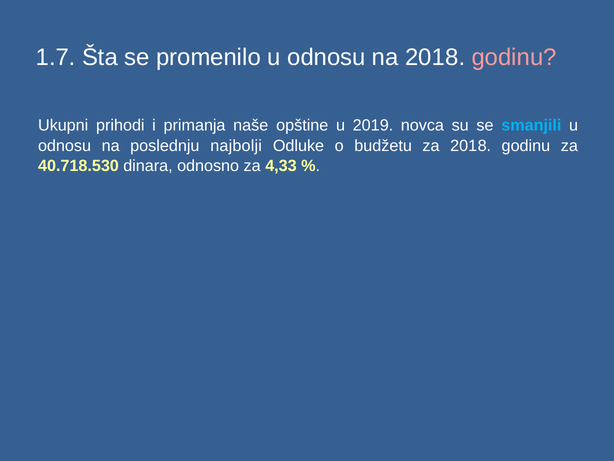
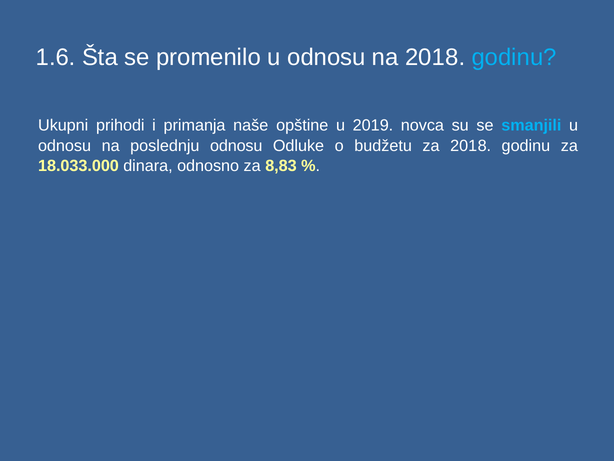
1.7: 1.7 -> 1.6 (56, 57)
godinu colour: pink -> light blue (514, 57)
poslednju najbolji: najbolji -> odnosu (236, 146)
40.718.530: 40.718.530 -> 18.033.000 (78, 166)
4,33: 4,33 -> 8,83 (281, 166)
